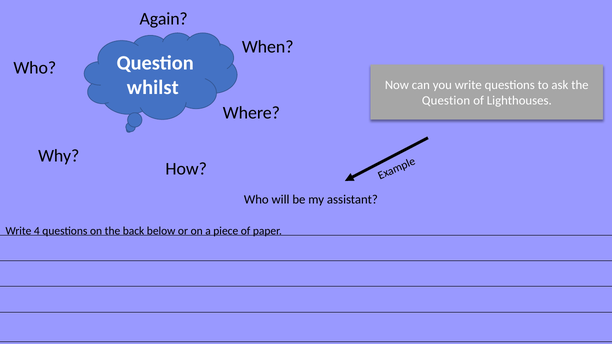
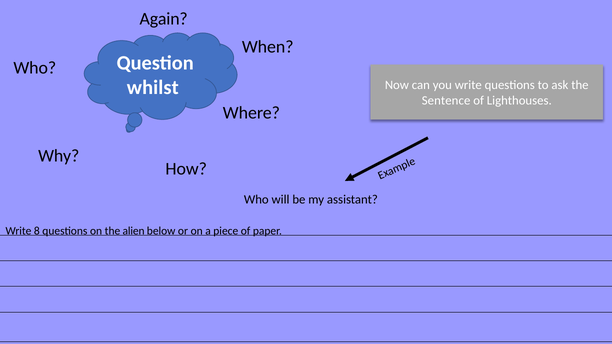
Question: Question -> Sentence (446, 101)
4: 4 -> 8 (37, 231)
back: back -> alien (134, 231)
